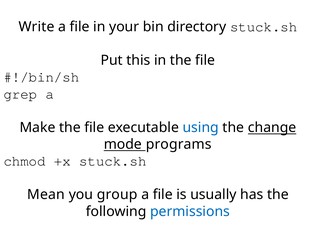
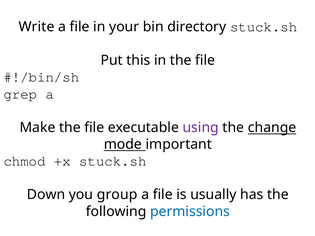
using colour: blue -> purple (201, 128)
programs: programs -> important (179, 144)
Mean: Mean -> Down (46, 195)
